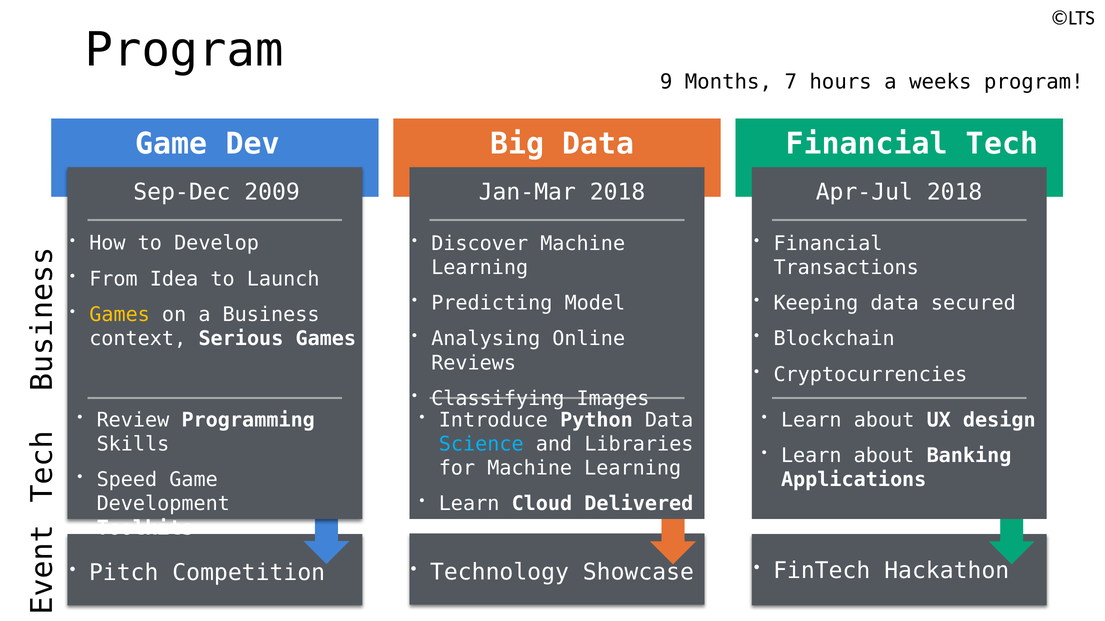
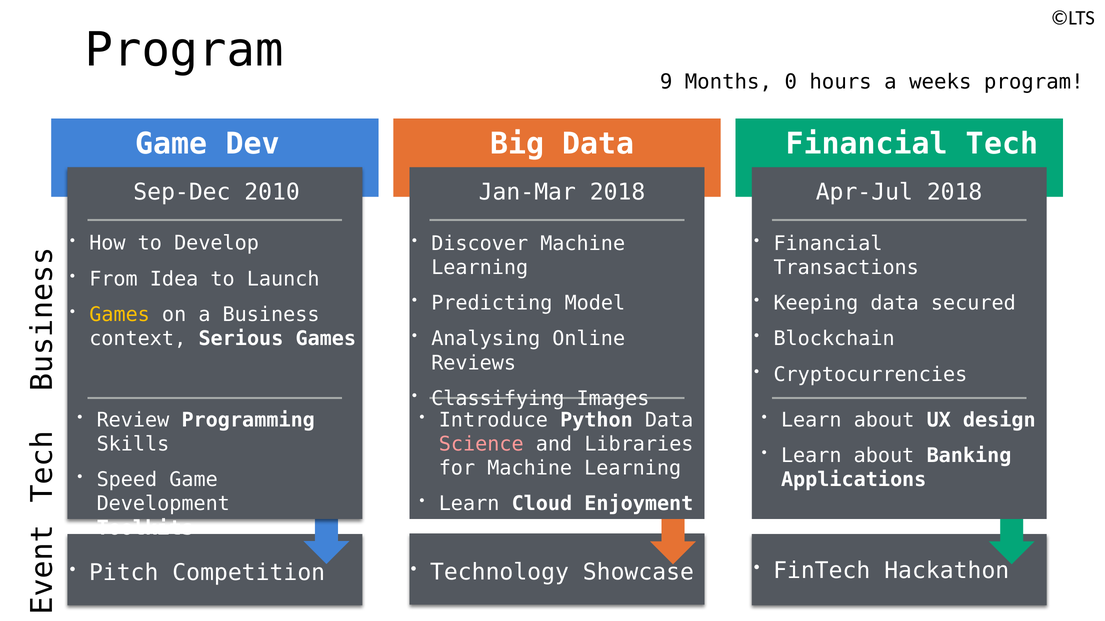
7: 7 -> 0 (791, 82)
2009: 2009 -> 2010 (272, 192)
Science colour: light blue -> pink (481, 444)
Delivered: Delivered -> Enjoyment (639, 504)
